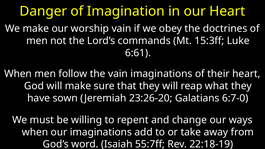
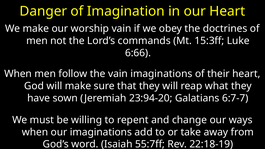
6:61: 6:61 -> 6:66 (138, 53)
23:26-20: 23:26-20 -> 23:94-20 (151, 98)
6:7-0: 6:7-0 -> 6:7-7 (235, 98)
